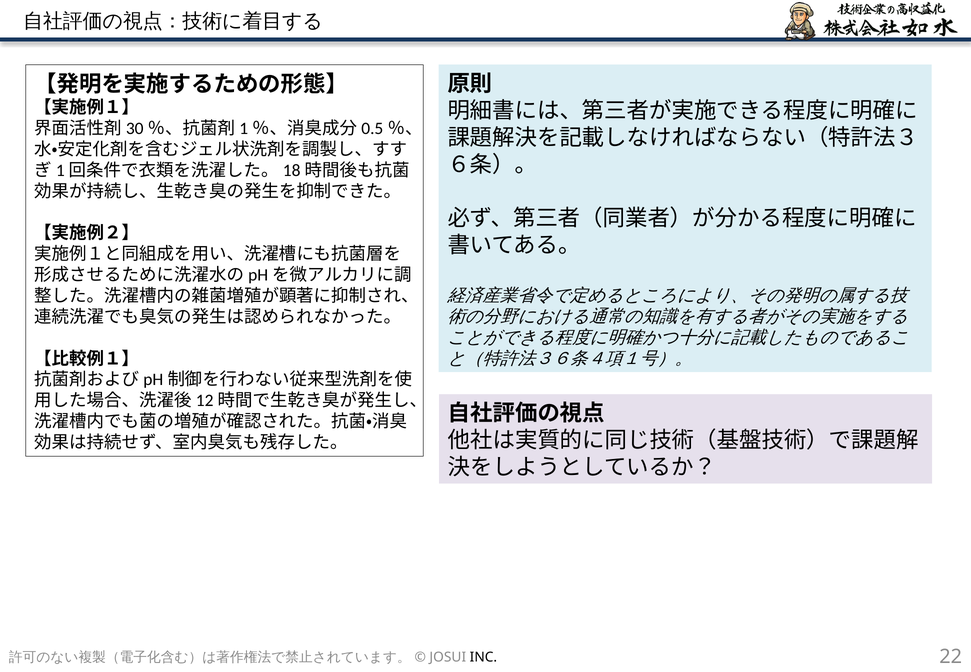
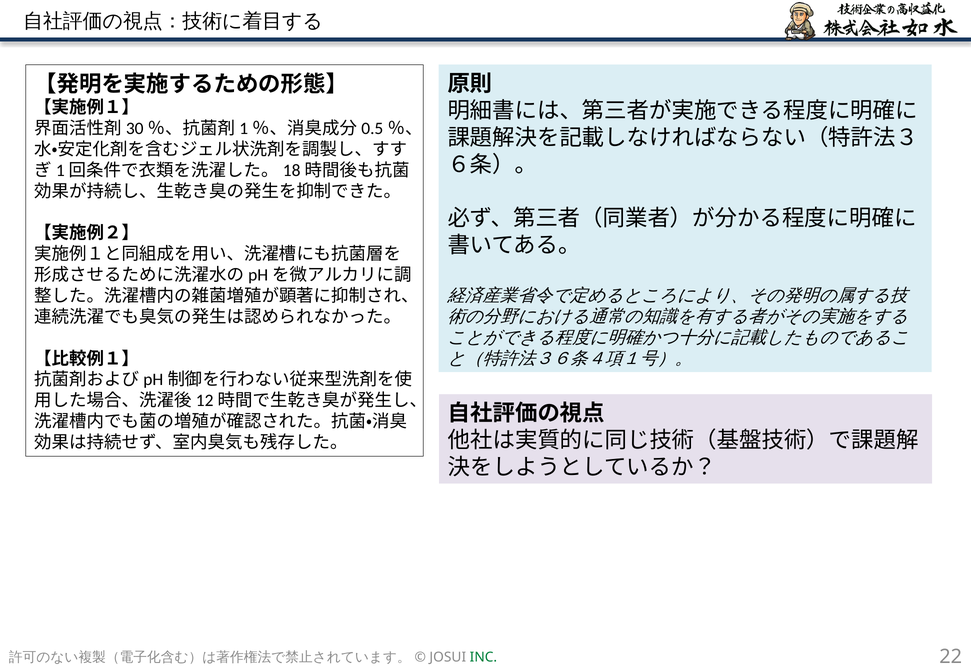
INC colour: black -> green (483, 658)
